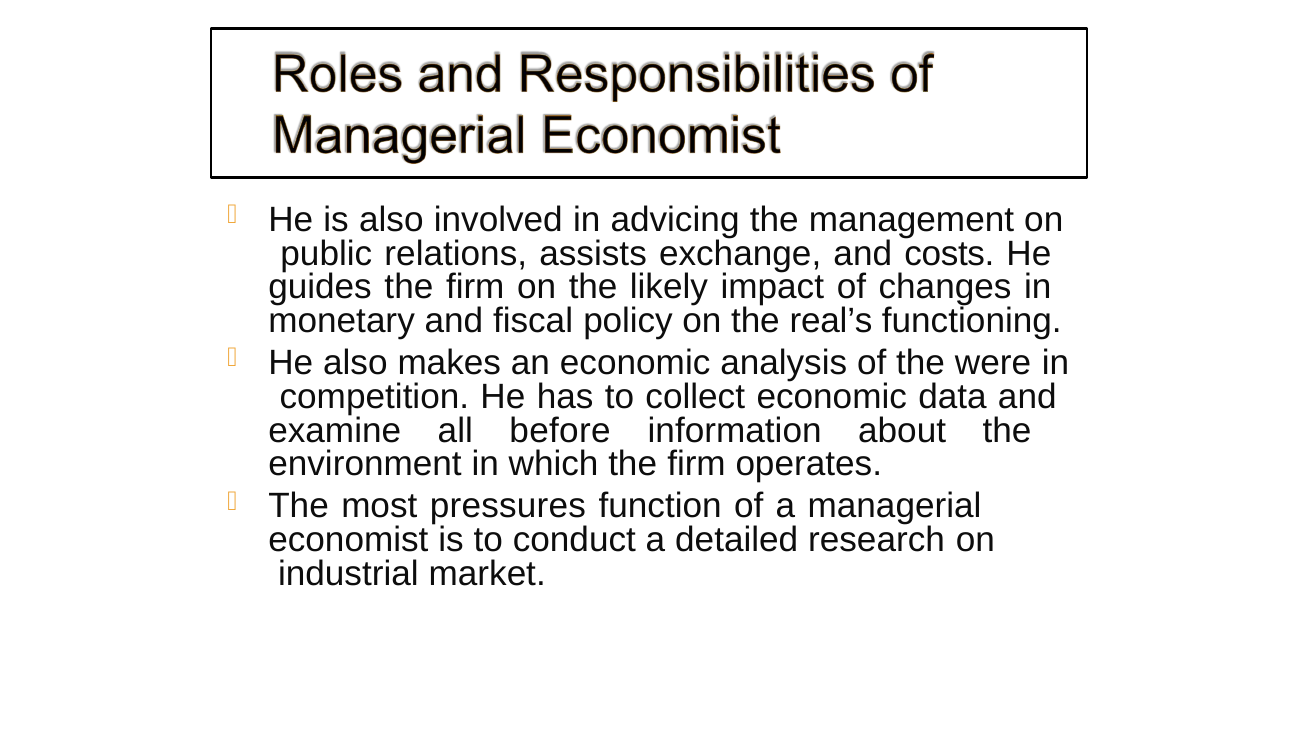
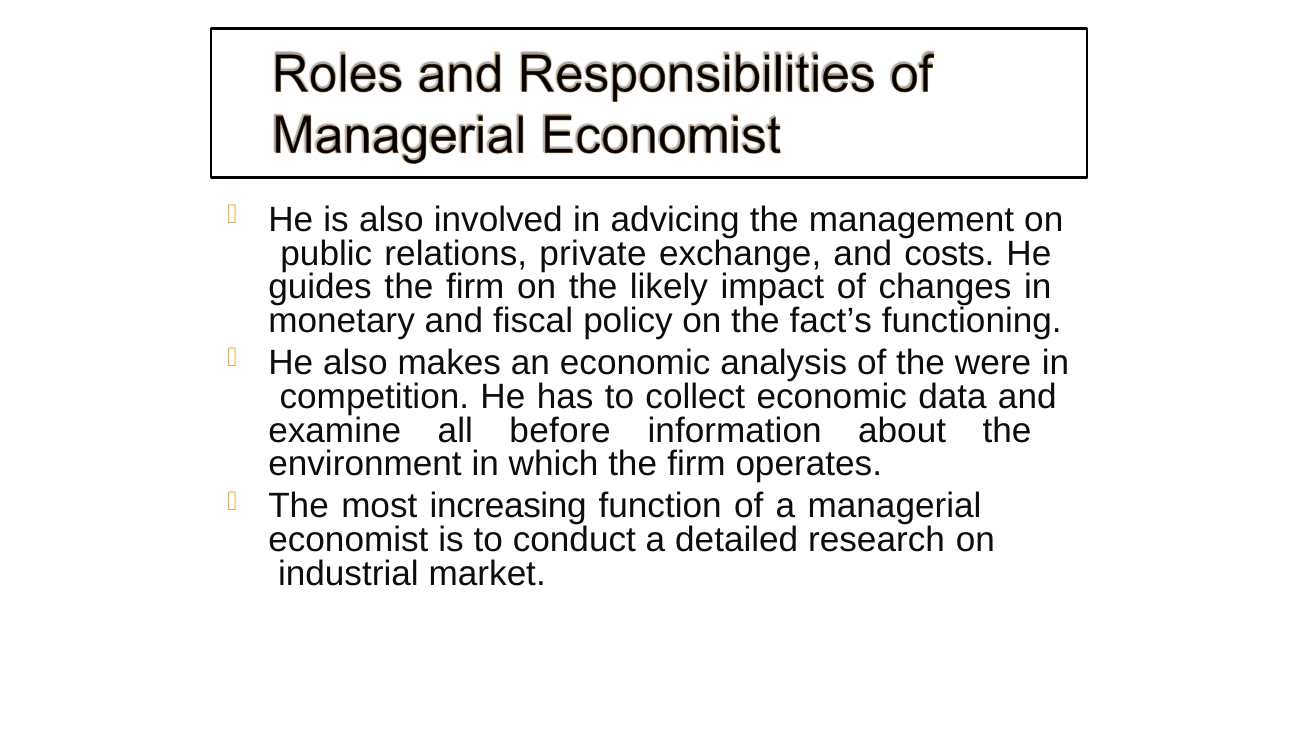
assists: assists -> private (593, 254)
real’s: real’s -> fact’s (831, 321)
pressures: pressures -> increasing (508, 506)
